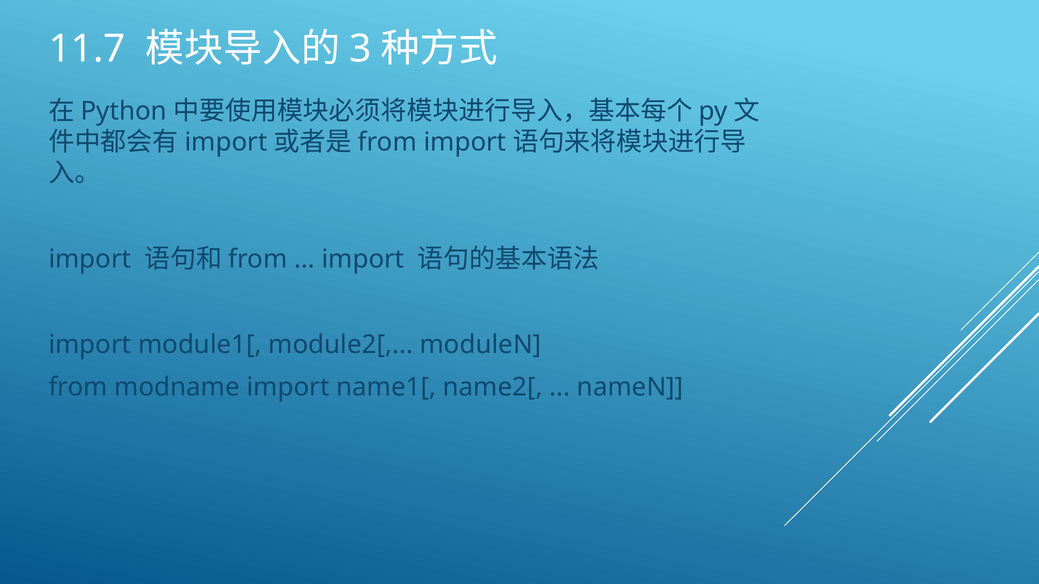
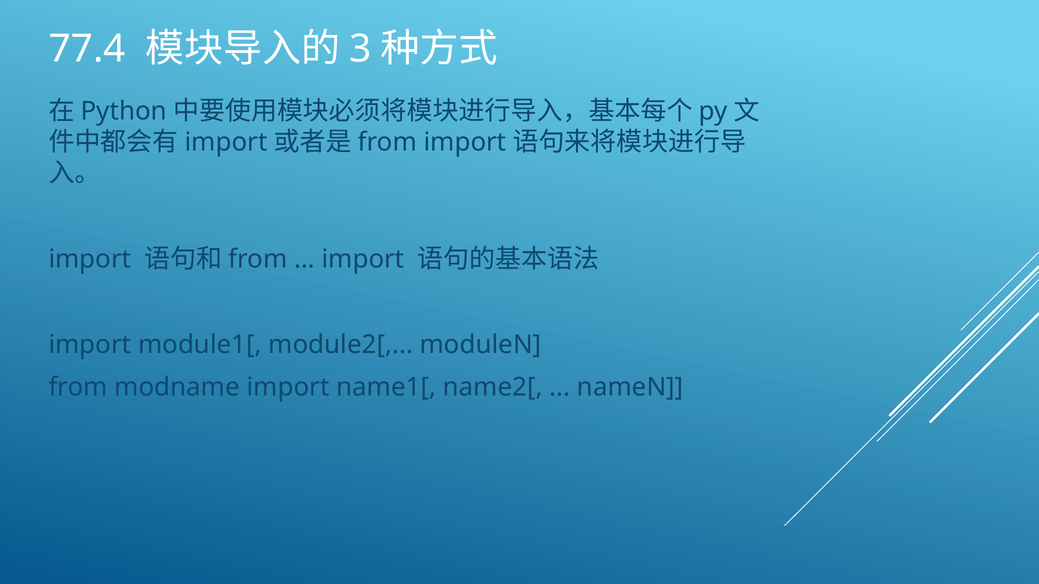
11.7: 11.7 -> 77.4 (87, 49)
